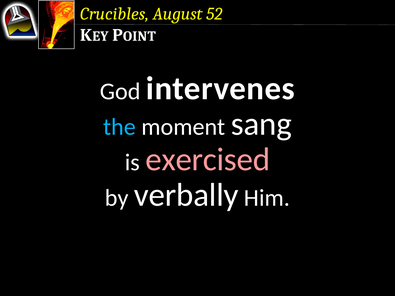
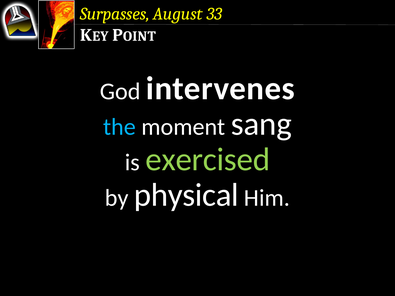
Crucibles: Crucibles -> Surpasses (115, 14)
52: 52 -> 33 (214, 14)
exercised colour: pink -> light green (208, 160)
verbally: verbally -> physical (186, 195)
